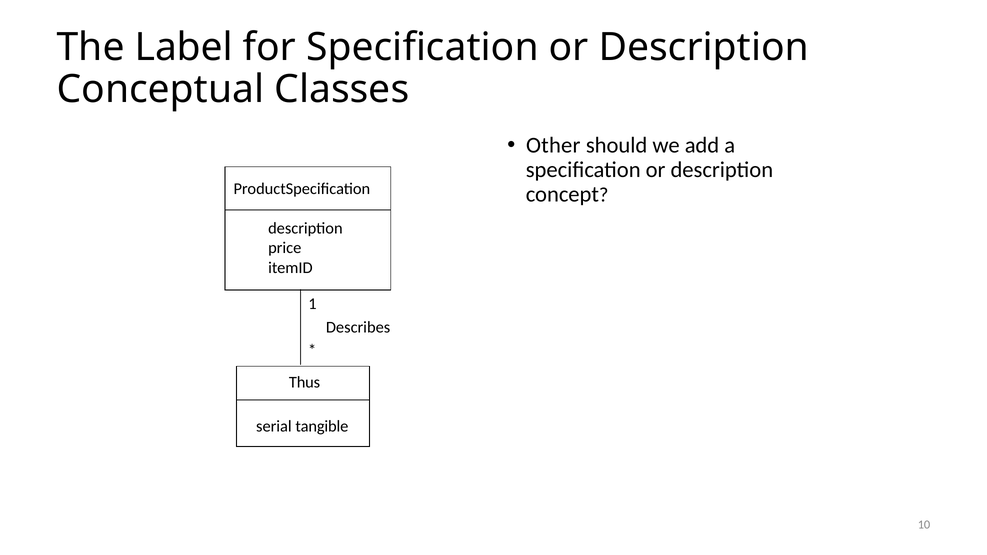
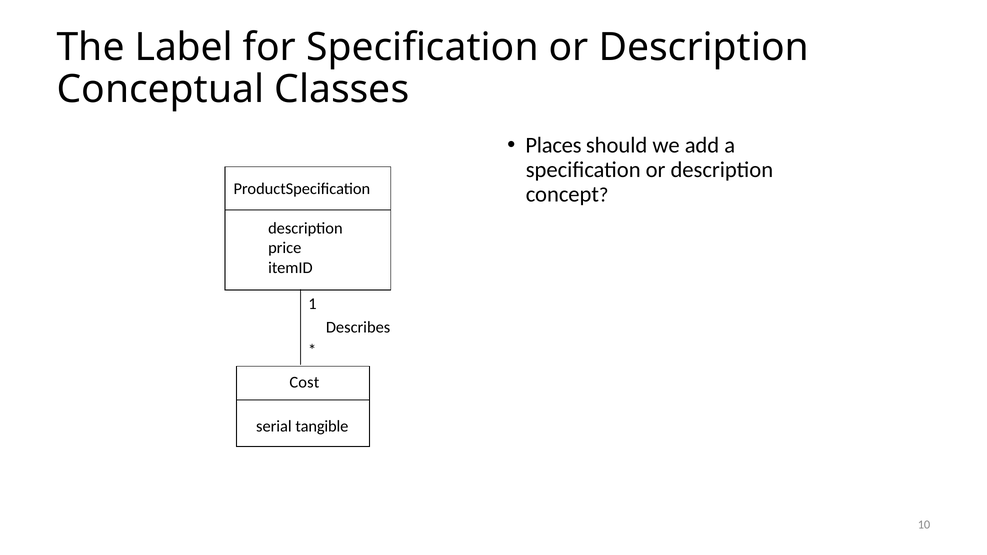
Other: Other -> Places (553, 145)
Thus: Thus -> Cost (304, 382)
